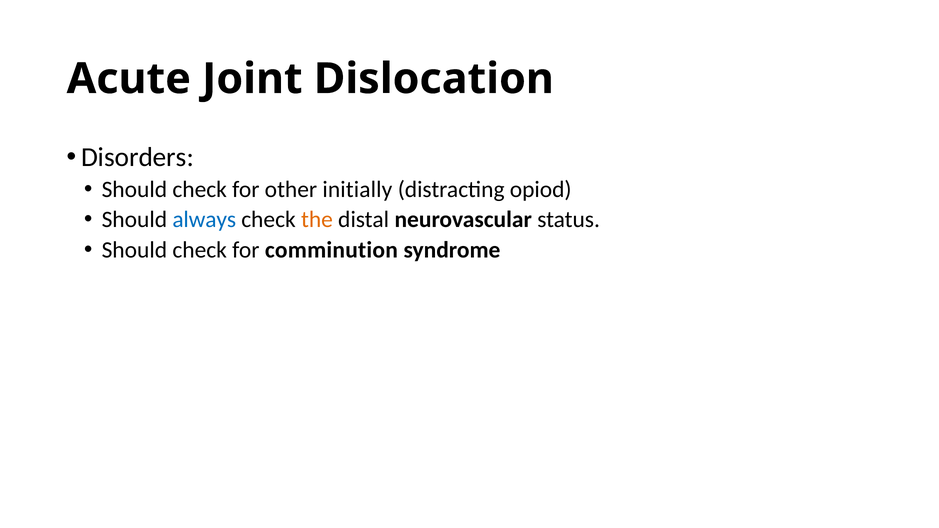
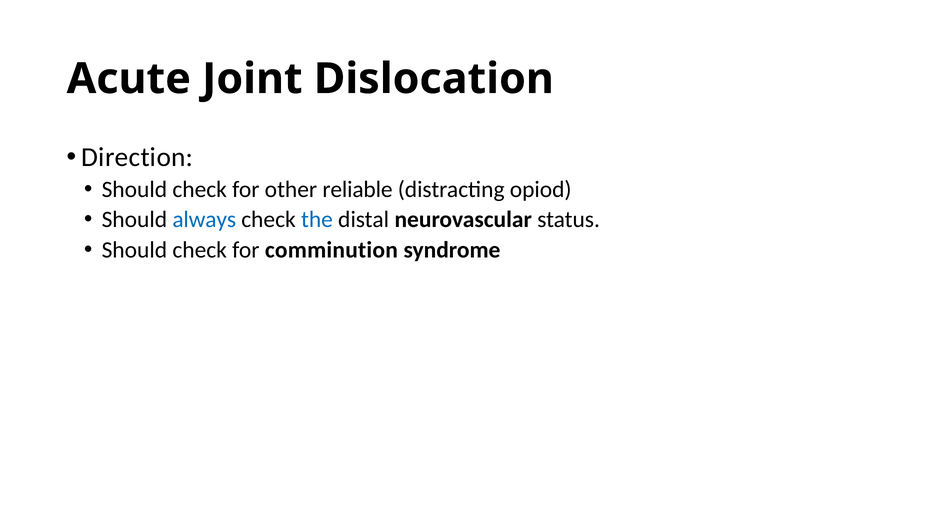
Disorders: Disorders -> Direction (137, 157)
initially: initially -> reliable (357, 190)
the colour: orange -> blue (317, 220)
